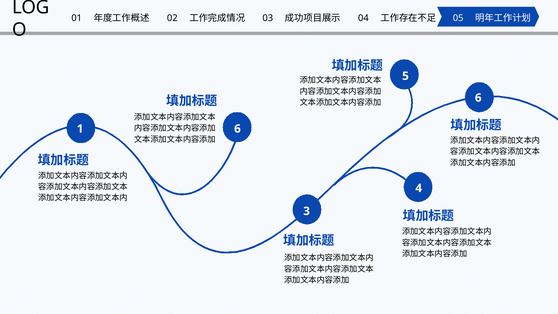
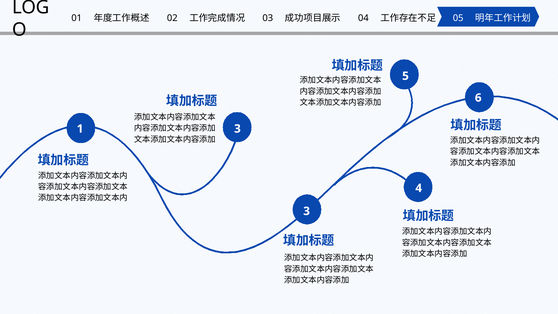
1 6: 6 -> 3 (237, 129)
